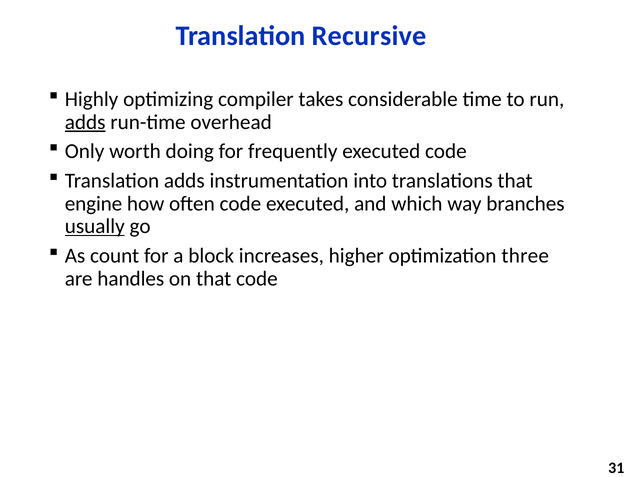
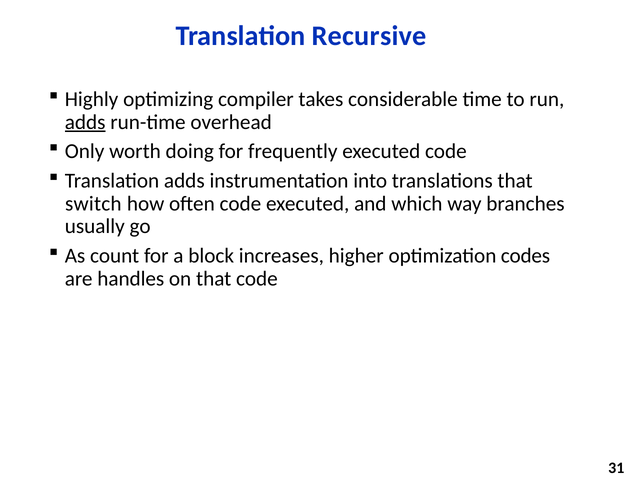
engine: engine -> switch (93, 204)
usually underline: present -> none (95, 226)
three: three -> codes (525, 256)
